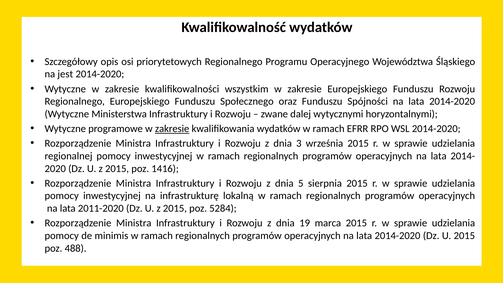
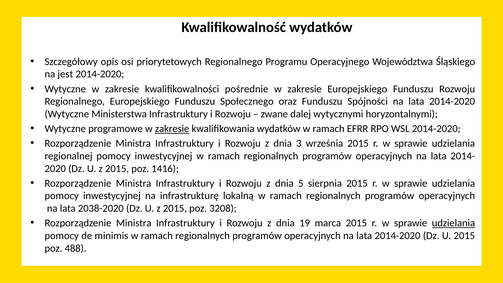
wszystkim: wszystkim -> pośrednie (247, 89)
2011-2020: 2011-2020 -> 2038-2020 (101, 208)
5284: 5284 -> 3208 (223, 208)
udzielania underline: none -> present (453, 223)
